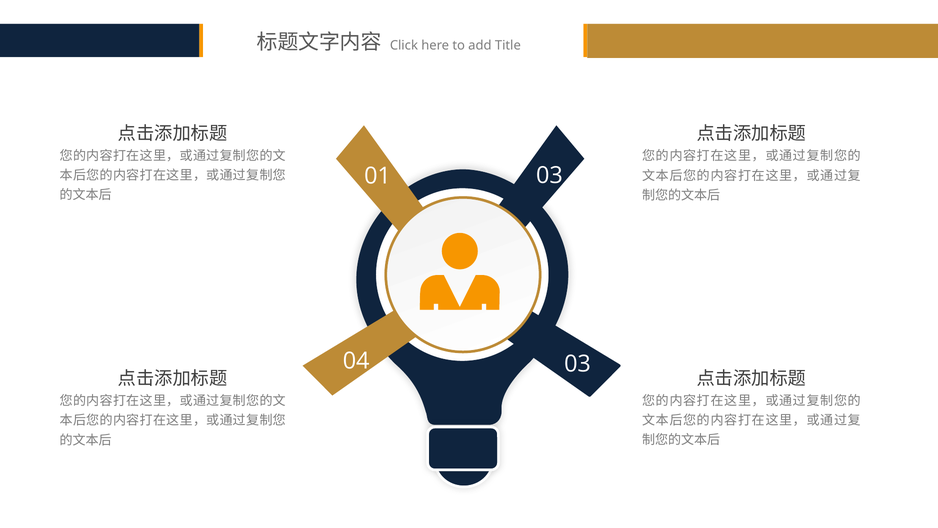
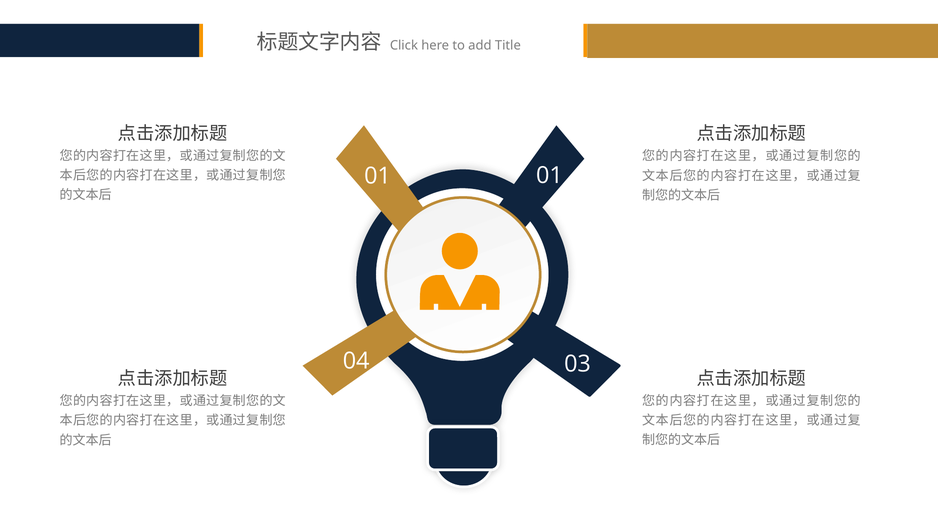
01 03: 03 -> 01 (549, 175)
